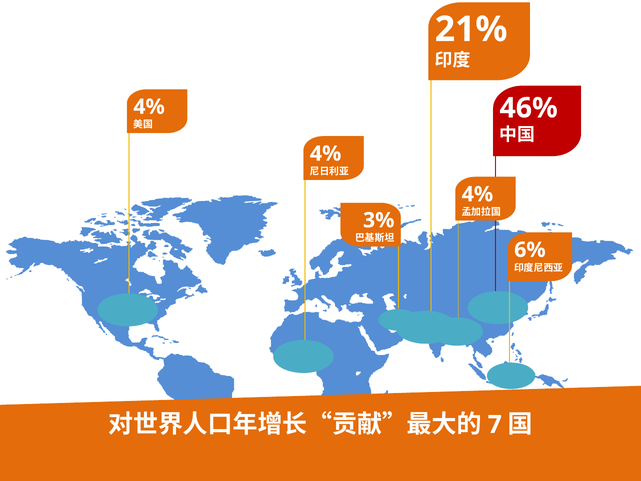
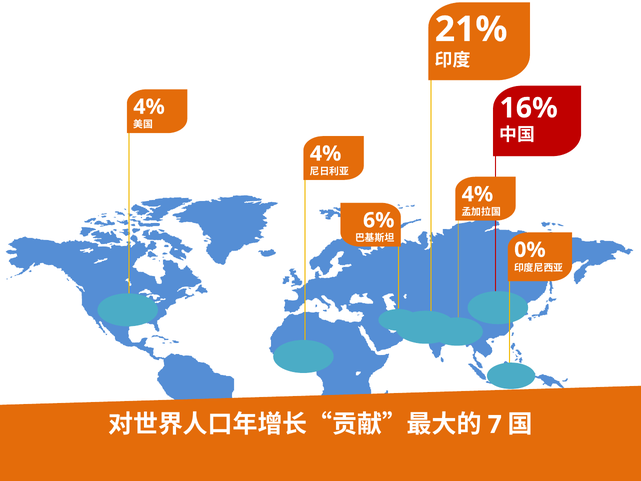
46%: 46% -> 16% (529, 108)
3%: 3% -> 6% (379, 220)
6%: 6% -> 0% (530, 250)
